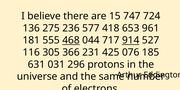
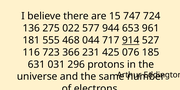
236: 236 -> 022 (71, 28)
418: 418 -> 944 (111, 28)
468 underline: present -> none (71, 40)
305: 305 -> 723 (51, 52)
